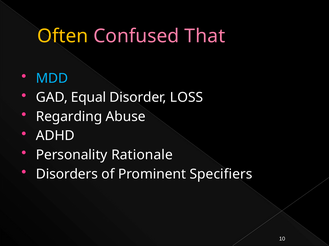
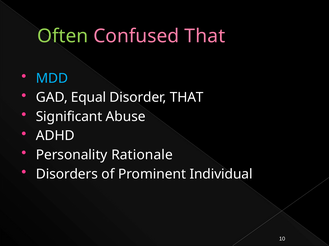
Often colour: yellow -> light green (63, 36)
Disorder LOSS: LOSS -> THAT (187, 98)
Regarding: Regarding -> Significant (69, 117)
Specifiers: Specifiers -> Individual (221, 175)
